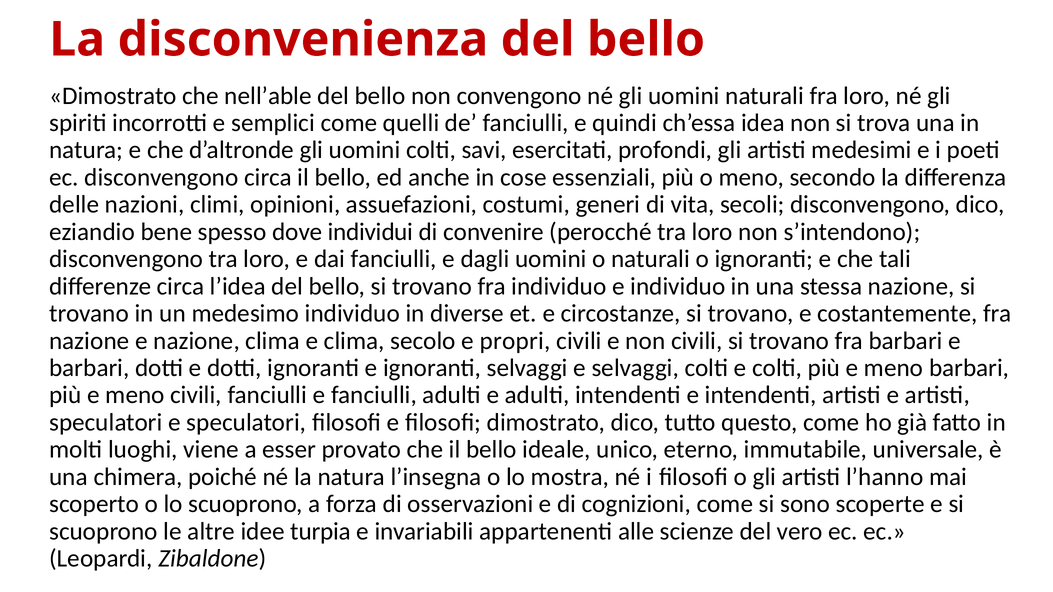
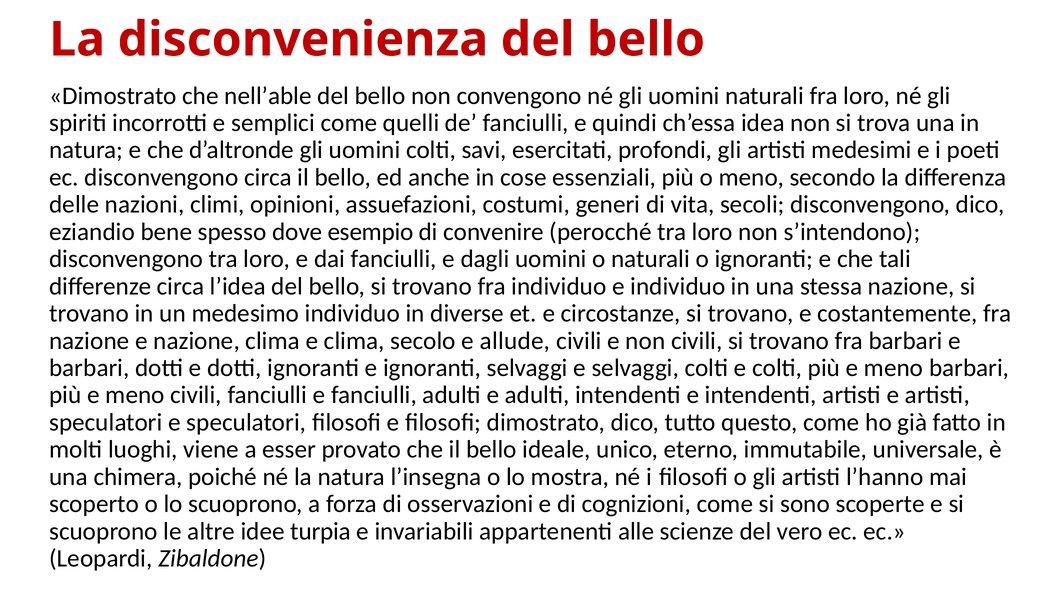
individui: individui -> esempio (371, 232)
propri: propri -> allude (515, 341)
